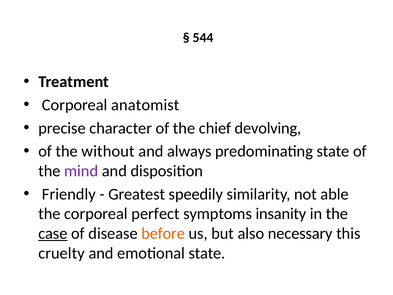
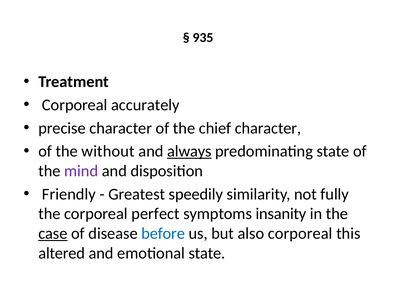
544: 544 -> 935 (203, 38)
anatomist: anatomist -> accurately (145, 105)
chief devolving: devolving -> character (268, 128)
always underline: none -> present (189, 151)
able: able -> fully (335, 194)
before colour: orange -> blue (163, 233)
also necessary: necessary -> corporeal (300, 233)
cruelty: cruelty -> altered (62, 253)
